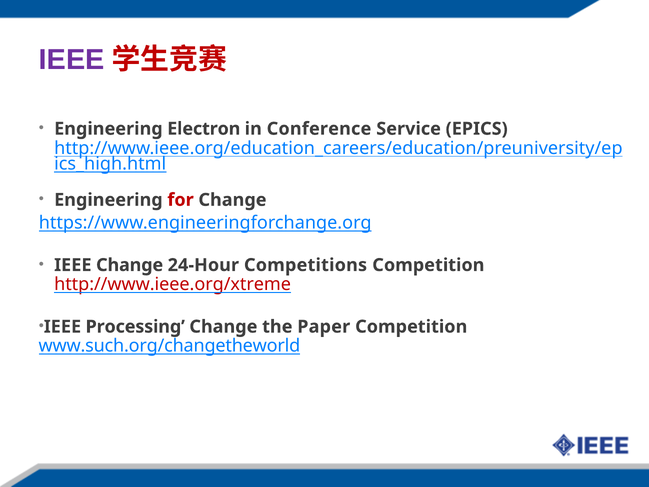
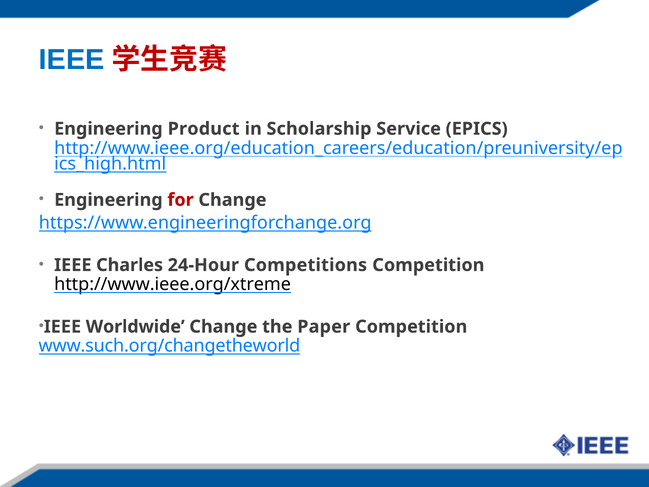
IEEE colour: purple -> blue (72, 60)
Electron: Electron -> Product (204, 129)
Conference: Conference -> Scholarship (319, 129)
IEEE Change: Change -> Charles (130, 265)
http://www.ieee.org/xtreme colour: red -> black (173, 284)
Processing: Processing -> Worldwide (135, 327)
